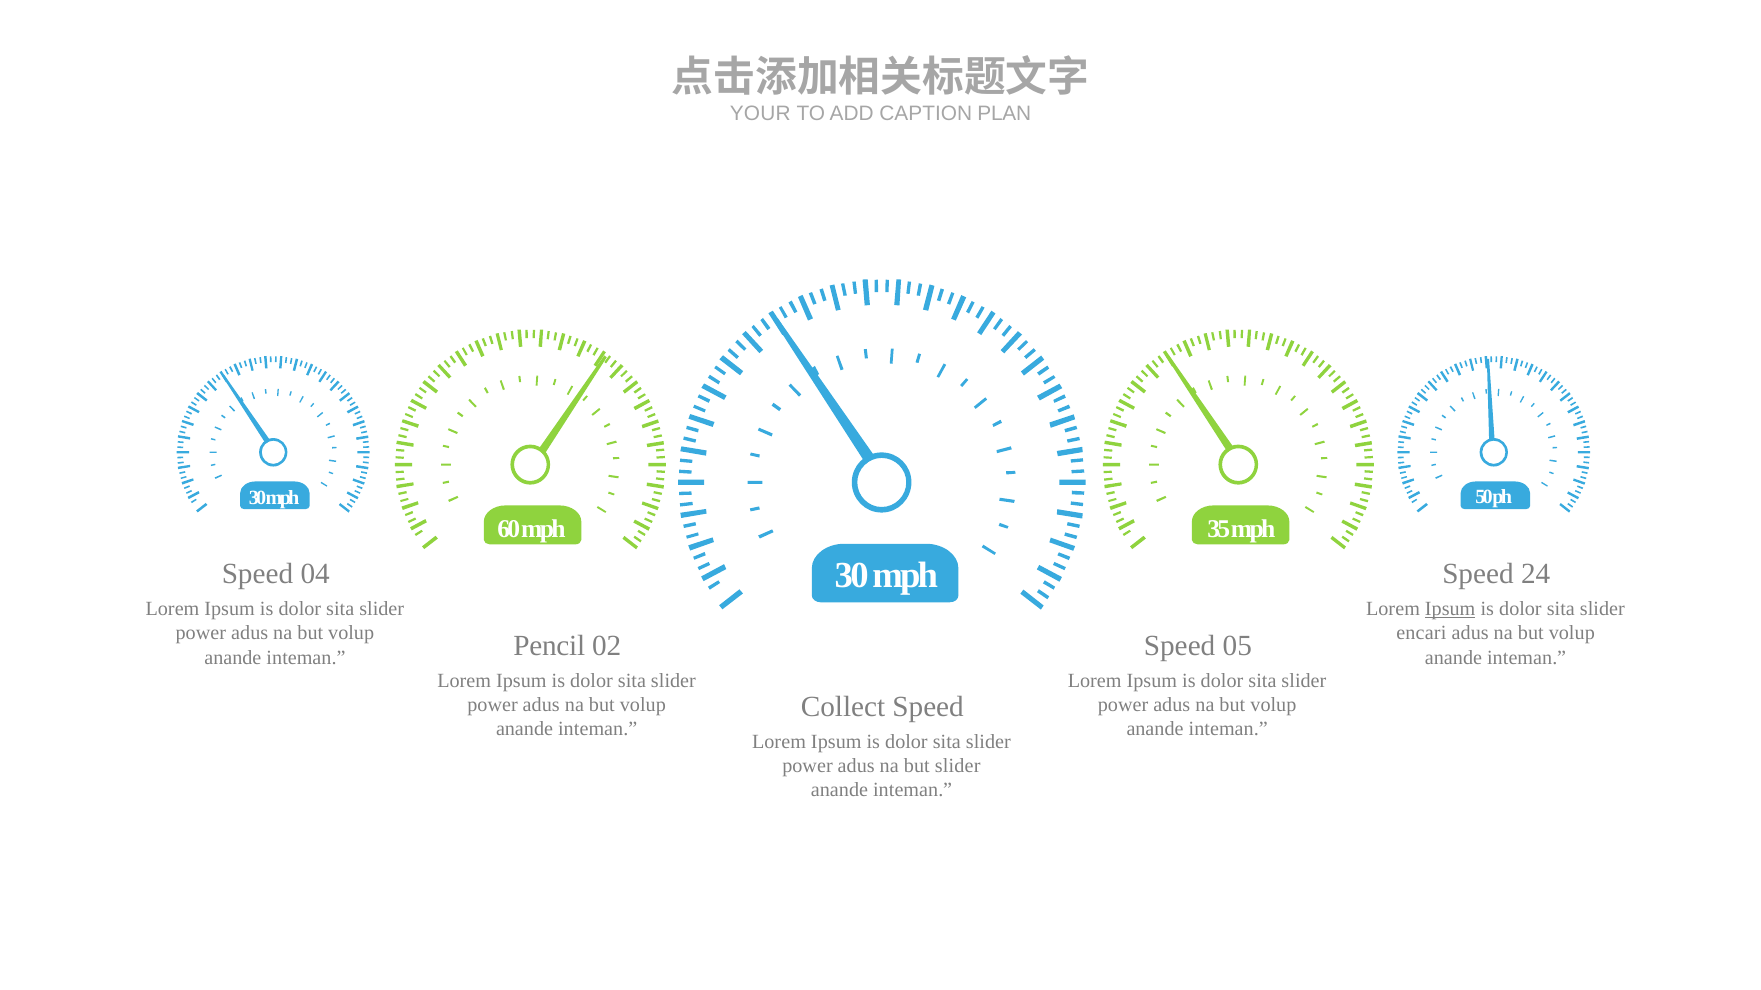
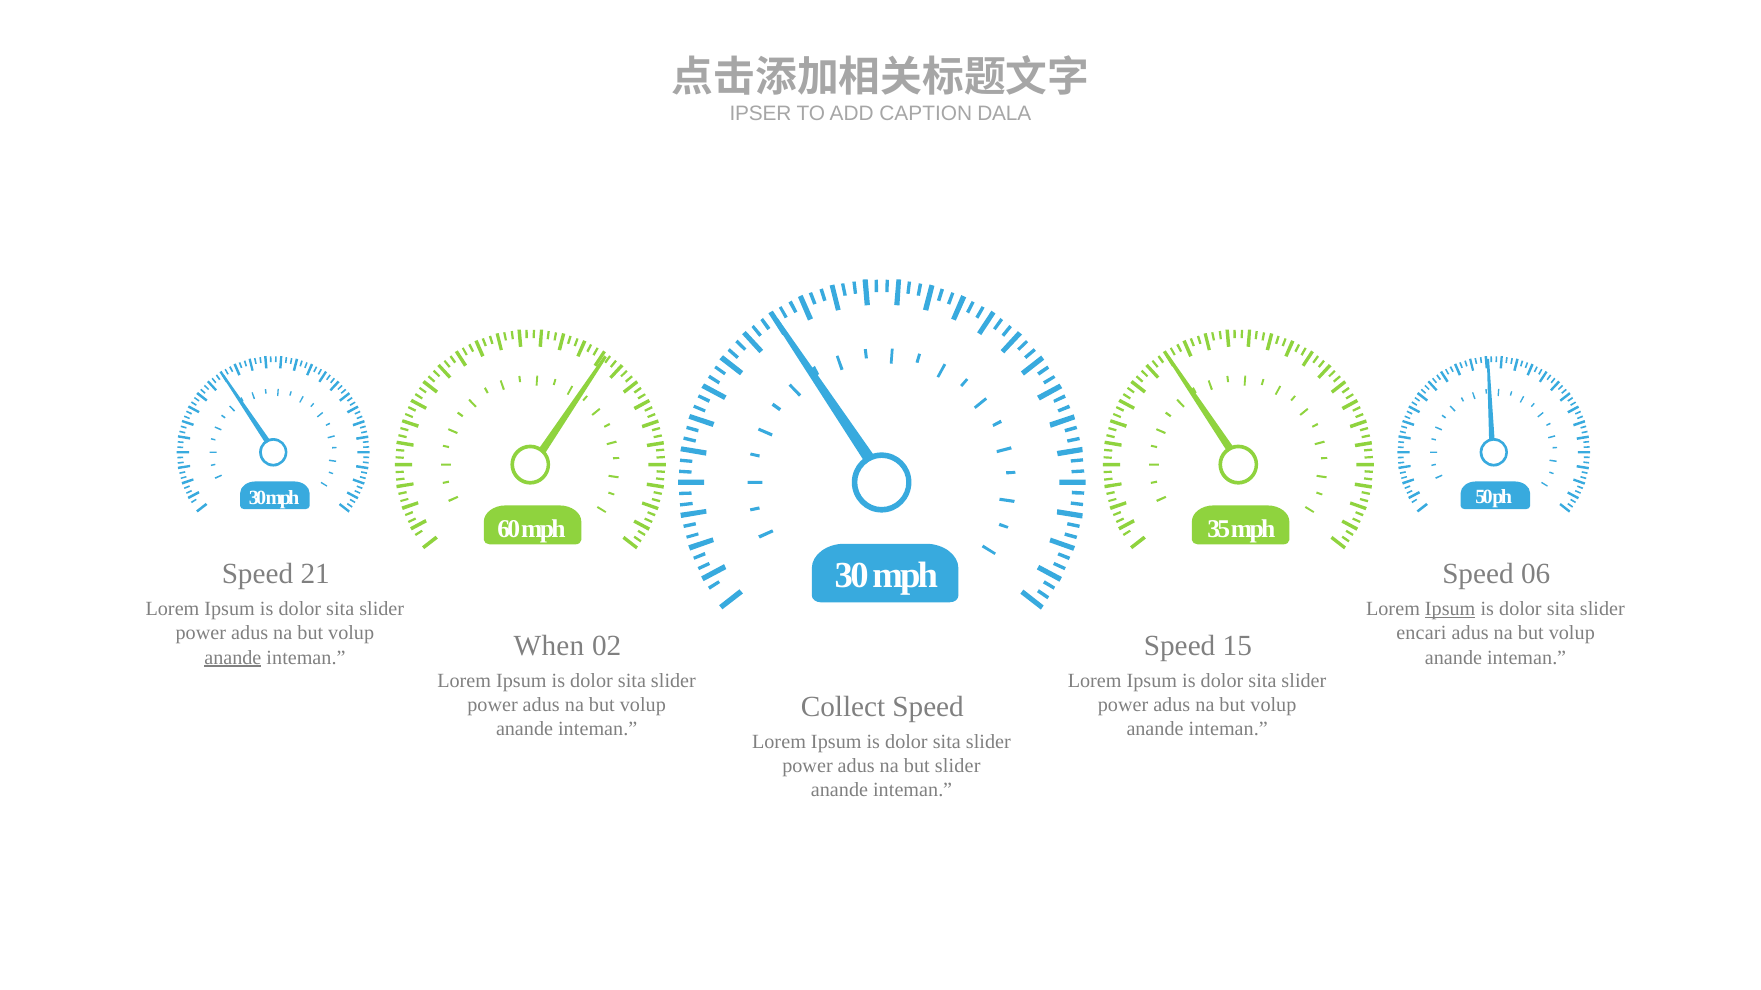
YOUR: YOUR -> IPSER (761, 114)
PLAN: PLAN -> DALA (1004, 114)
04: 04 -> 21 (315, 574)
24: 24 -> 06 (1536, 574)
Pencil: Pencil -> When (549, 646)
05: 05 -> 15 (1237, 646)
anande underline: none -> present (233, 658)
